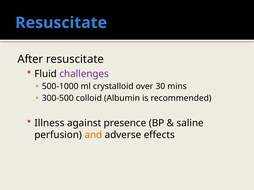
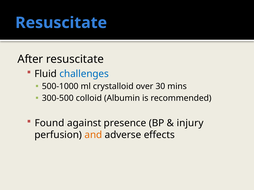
challenges colour: purple -> blue (84, 74)
Illness: Illness -> Found (50, 123)
saline: saline -> injury (190, 123)
